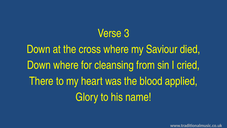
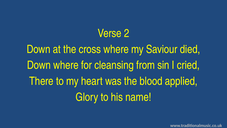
3: 3 -> 2 (127, 33)
